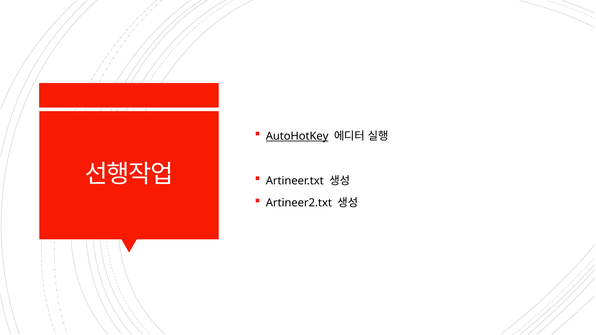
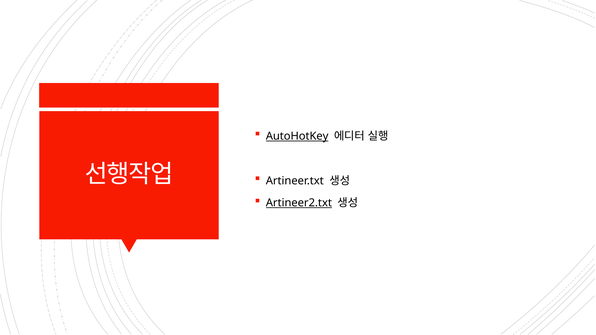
Artineer2.txt underline: none -> present (299, 203)
